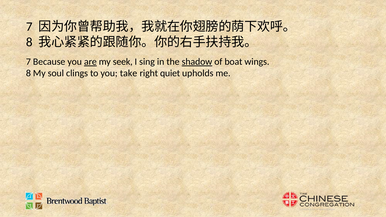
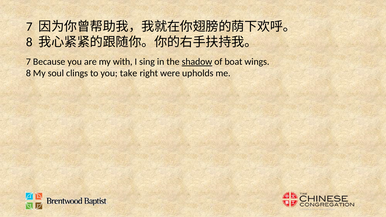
are underline: present -> none (90, 62)
seek: seek -> with (123, 62)
quiet: quiet -> were (170, 73)
